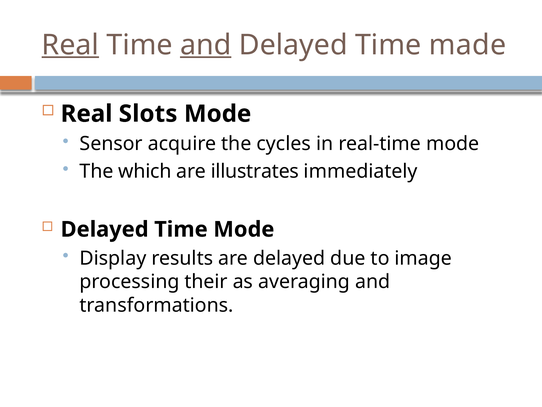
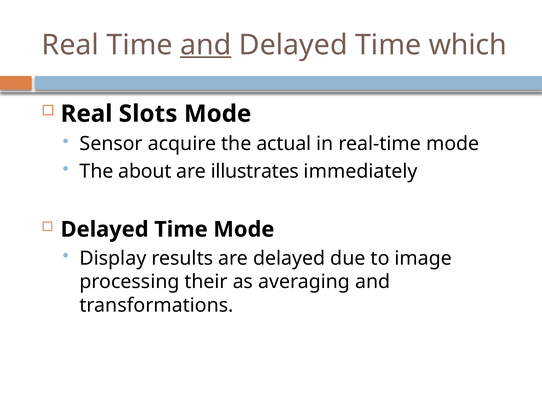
Real underline: present -> none (70, 45)
made: made -> which (468, 45)
cycles: cycles -> actual (284, 144)
which: which -> about (145, 171)
